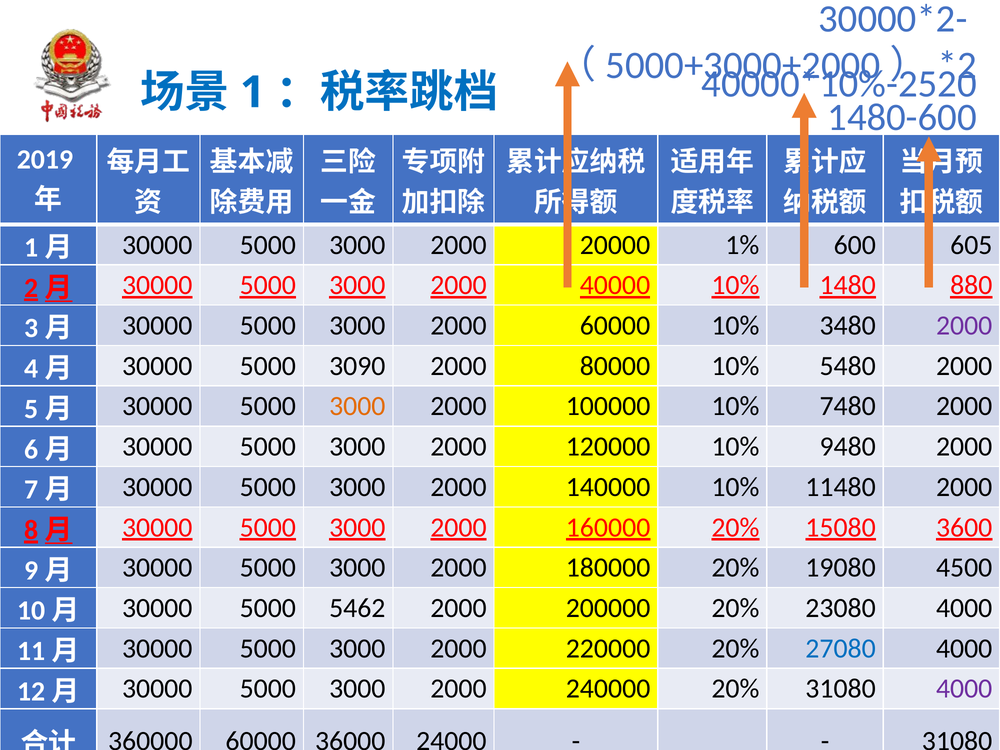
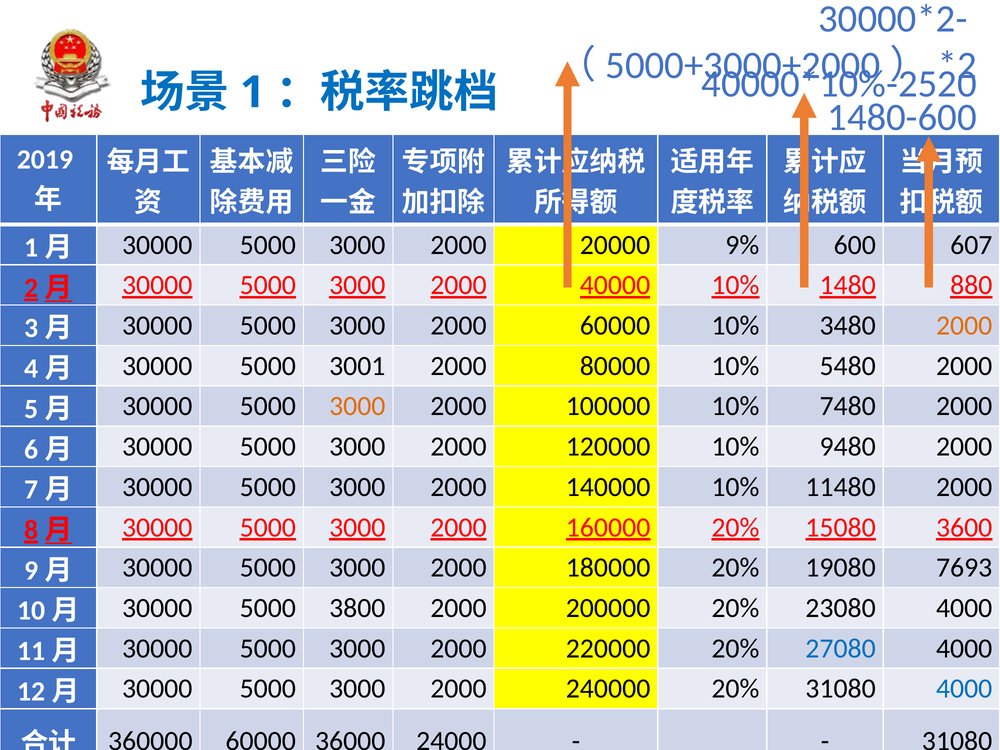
1%: 1% -> 9% (742, 245)
605: 605 -> 607 (971, 245)
2000 colour: purple -> orange (964, 326)
3090: 3090 -> 3001 (357, 366)
4500: 4500 -> 7693 (964, 568)
5462: 5462 -> 3800 (357, 608)
4000 colour: purple -> blue (964, 689)
